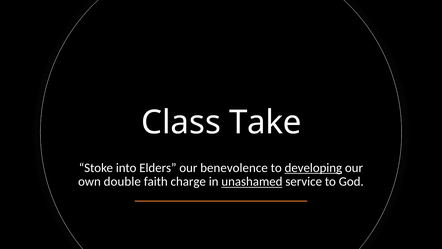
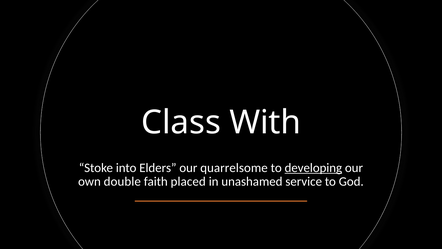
Take: Take -> With (265, 122)
benevolence: benevolence -> quarrelsome (234, 167)
charge: charge -> placed (188, 181)
unashamed underline: present -> none (252, 181)
